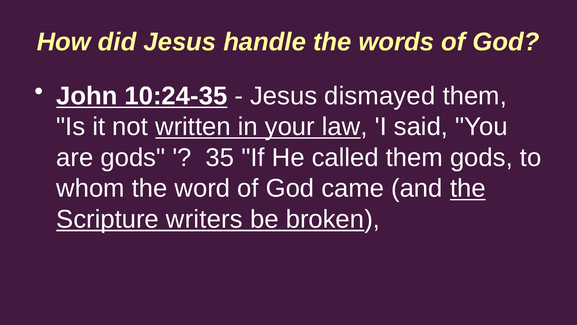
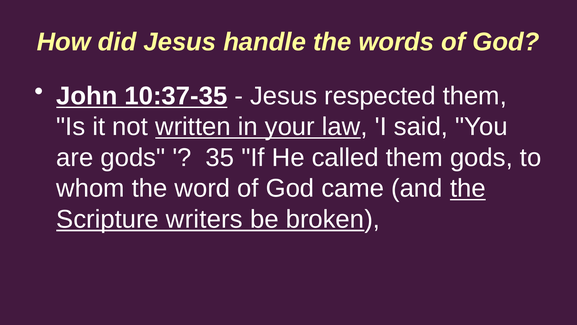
10:24-35: 10:24-35 -> 10:37-35 (176, 96)
dismayed: dismayed -> respected (380, 96)
